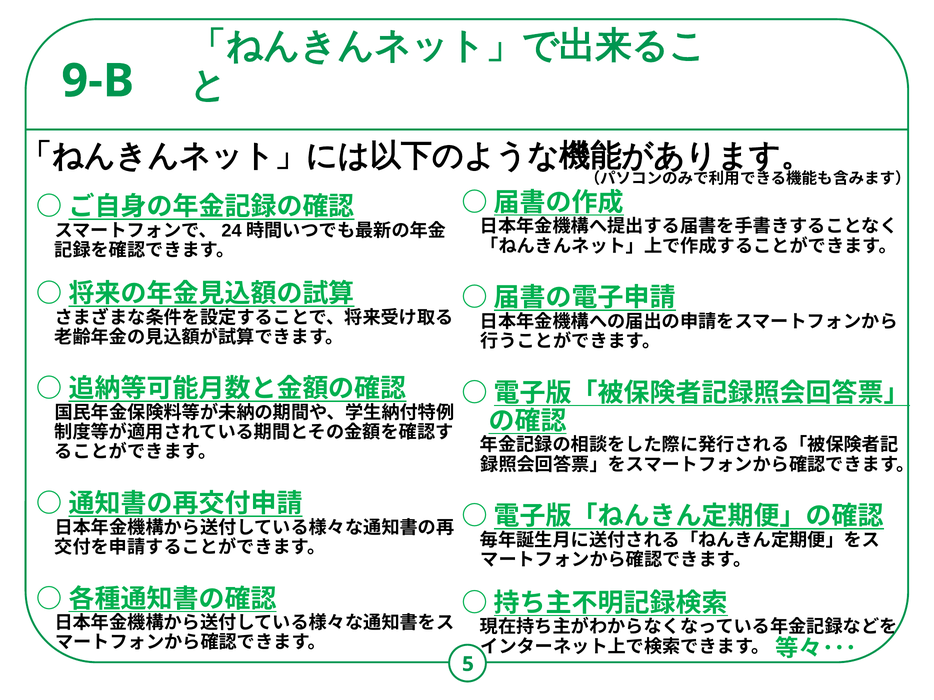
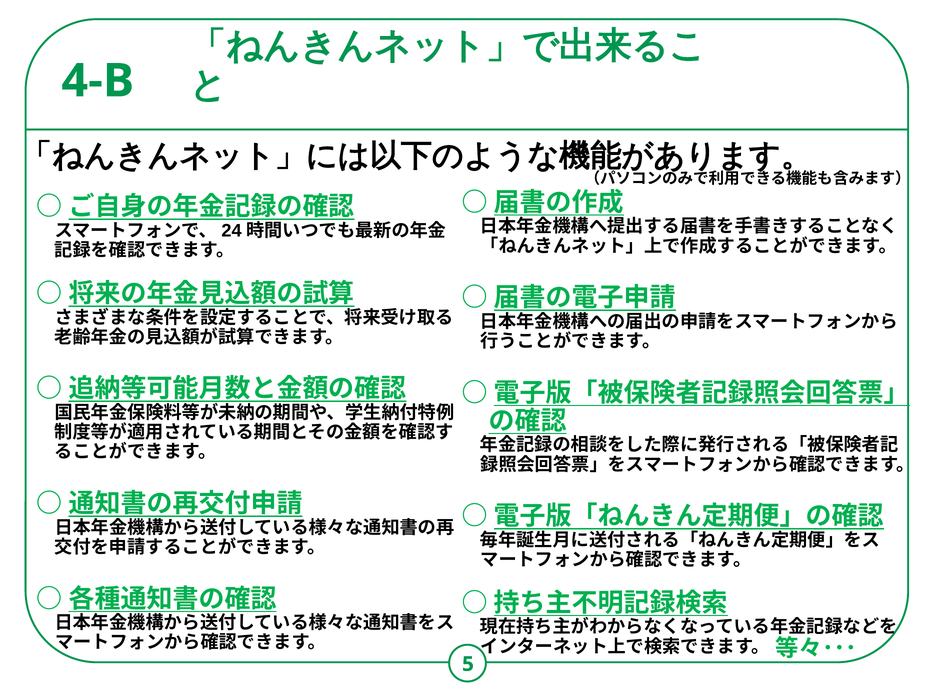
9-B: 9-B -> 4-B (98, 81)
